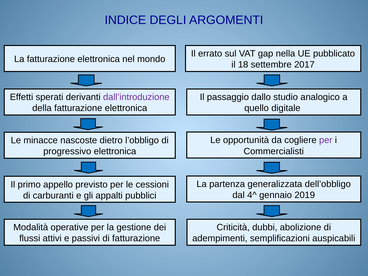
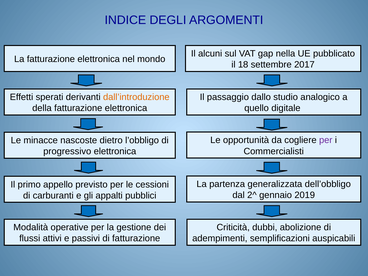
errato: errato -> alcuni (210, 54)
dall’introduzione colour: purple -> orange (136, 97)
4^: 4^ -> 2^ (252, 195)
